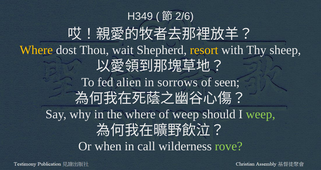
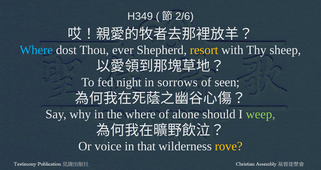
Where colour: yellow -> light blue (36, 50)
wait: wait -> ever (123, 50)
alien: alien -> night (129, 82)
of weep: weep -> alone (186, 114)
when: when -> voice (108, 146)
call: call -> that (146, 146)
rove colour: light green -> yellow (229, 146)
